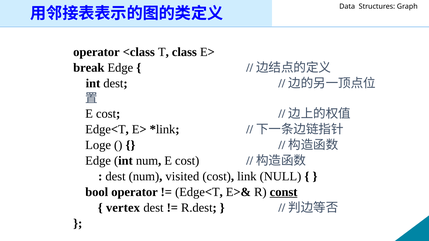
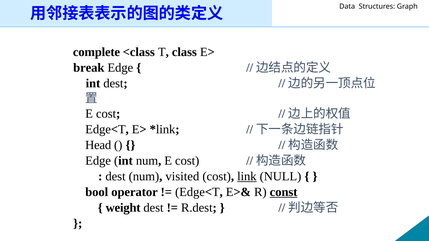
operator: operator -> complete (97, 52)
Loge: Loge -> Head (98, 145)
link underline: none -> present (247, 177)
vertex: vertex -> weight (123, 208)
